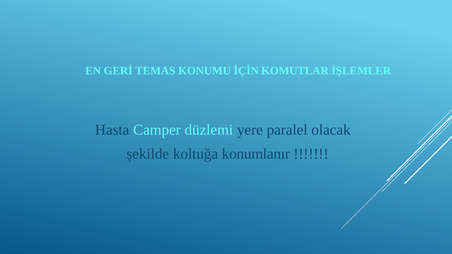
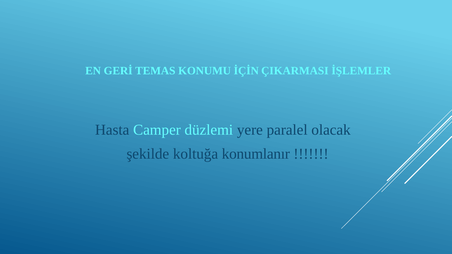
KOMUTLAR: KOMUTLAR -> ÇIKARMASI (295, 71)
